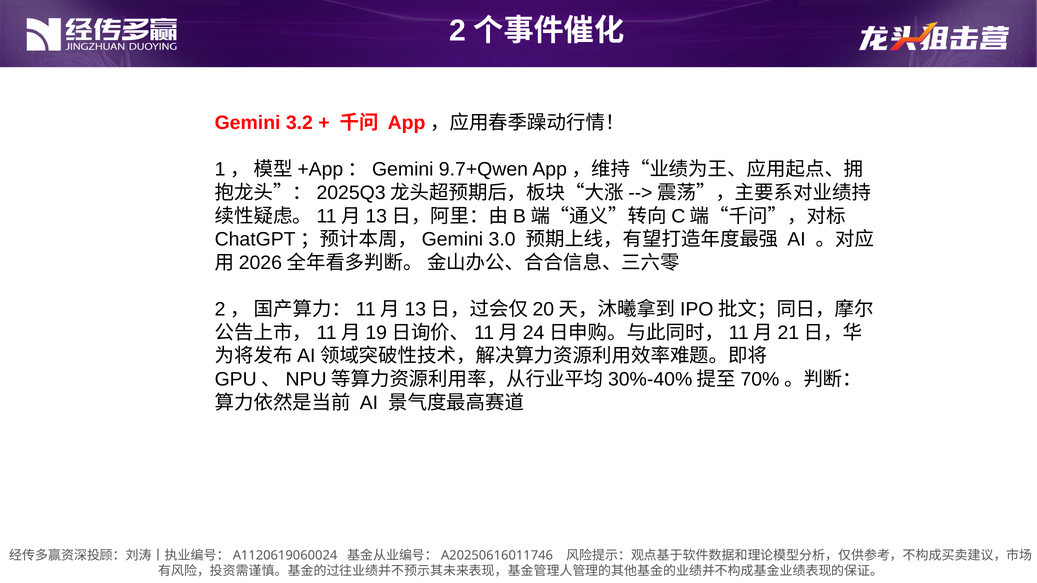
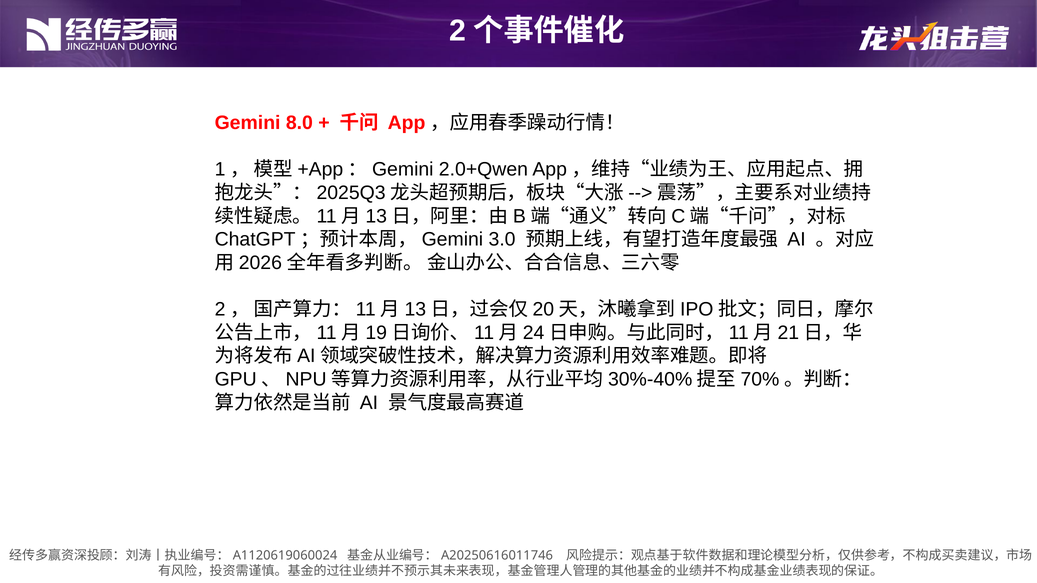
3.2: 3.2 -> 8.0 (299, 123)
9.7+Qwen: 9.7+Qwen -> 2.0+Qwen (483, 170)
